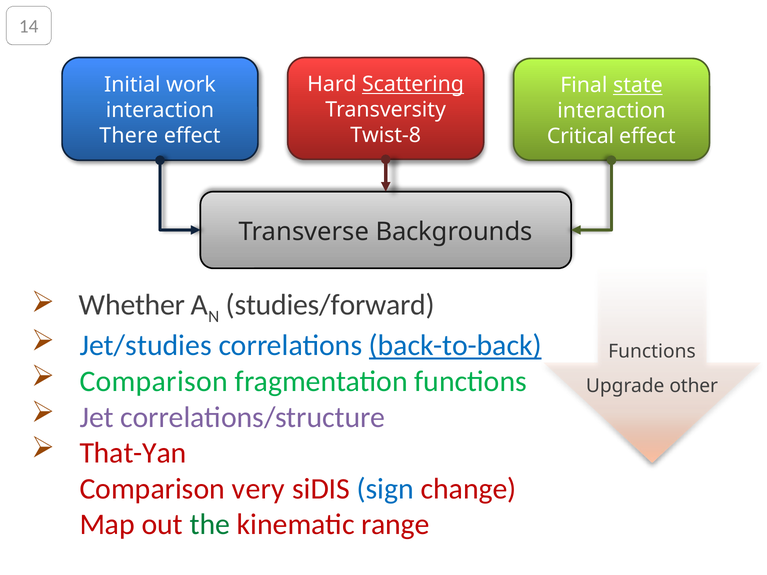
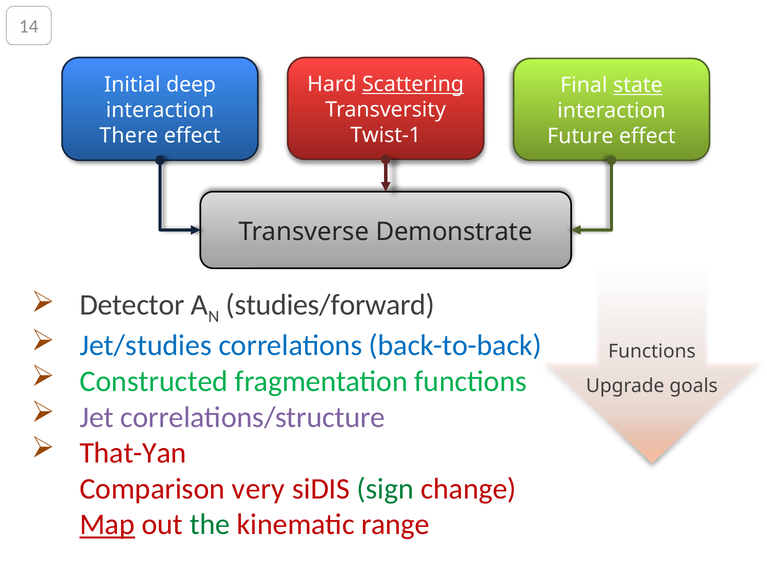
work: work -> deep (191, 85)
Twist-8: Twist-8 -> Twist-1 (386, 135)
Critical: Critical -> Future (580, 136)
Backgrounds: Backgrounds -> Demonstrate (454, 232)
Whether: Whether -> Detector (132, 305)
back-to-back underline: present -> none (455, 346)
Comparison: Comparison -> Constructed (154, 382)
other: other -> goals (694, 386)
sign colour: blue -> green (385, 489)
Map underline: none -> present (107, 525)
